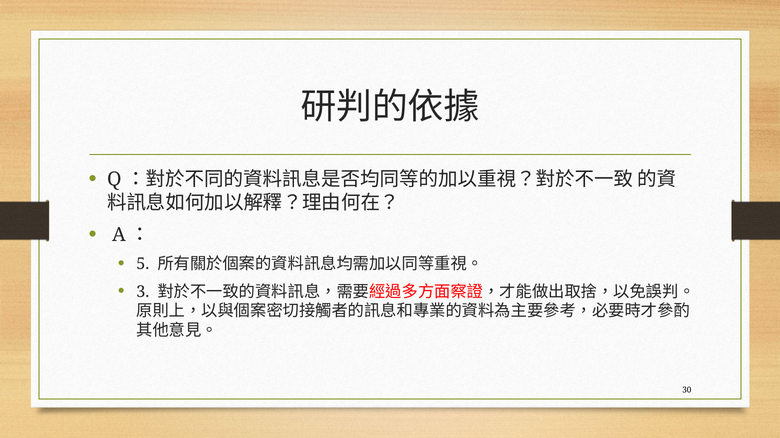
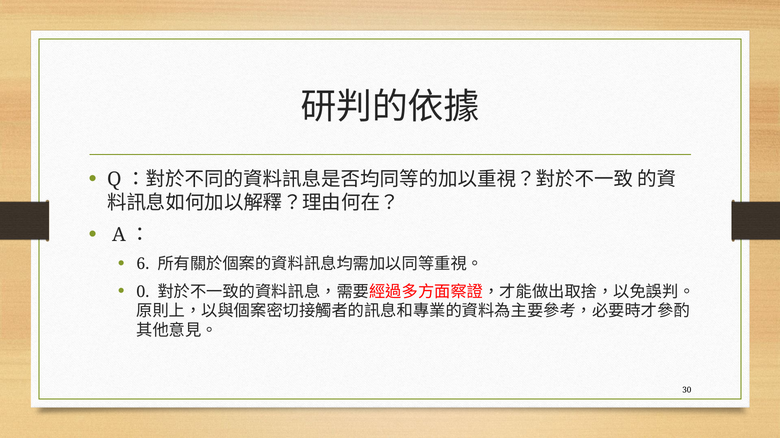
5: 5 -> 6 (143, 265)
3: 3 -> 0 (143, 292)
